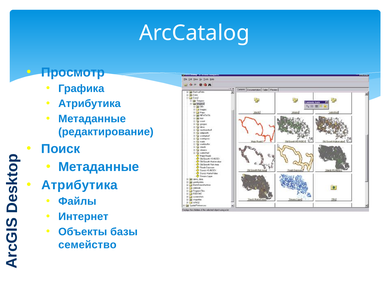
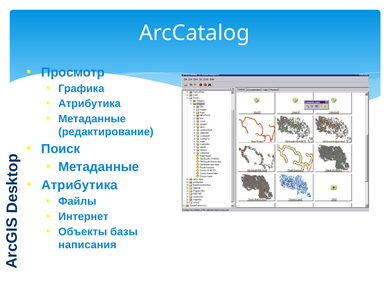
семейство: семейство -> написания (87, 245)
